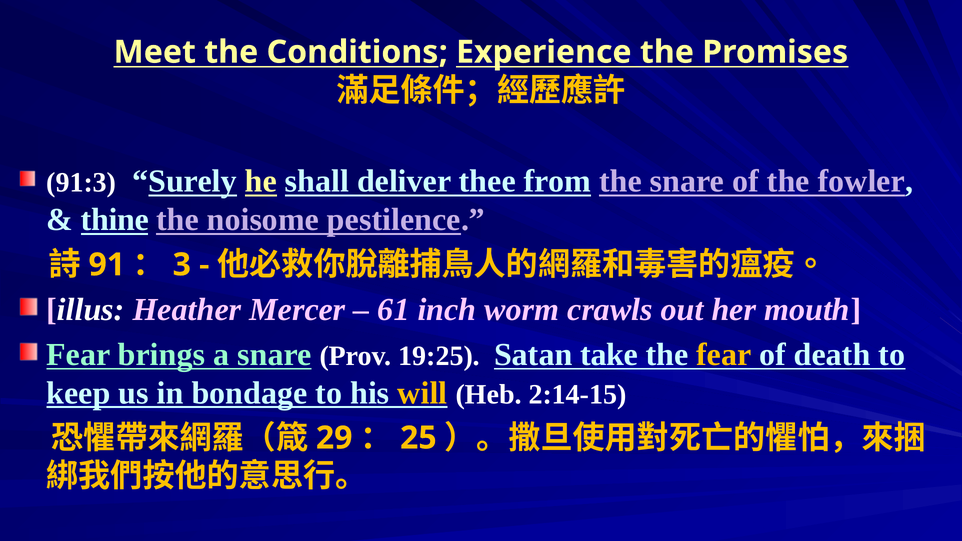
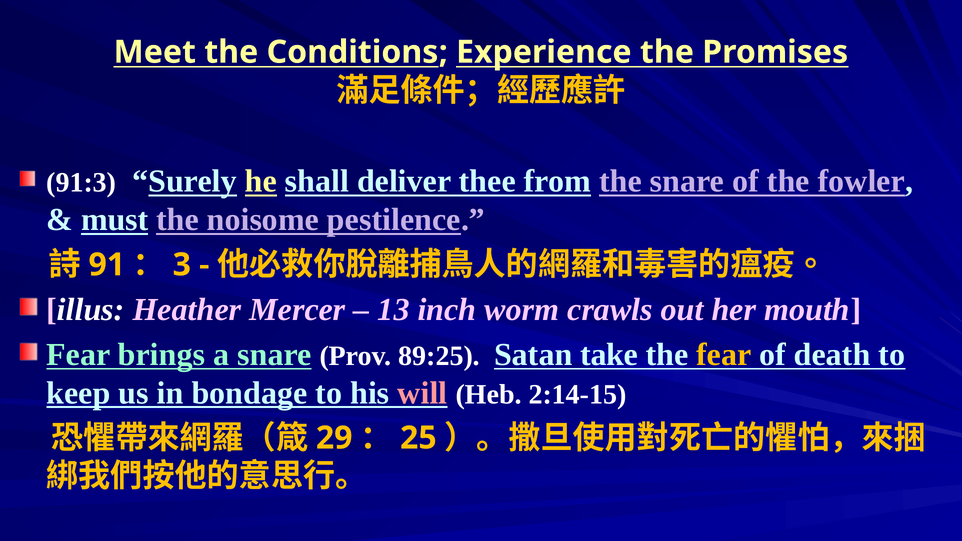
thine: thine -> must (115, 220)
61: 61 -> 13 (394, 310)
19:25: 19:25 -> 89:25 (439, 356)
will colour: yellow -> pink (422, 393)
